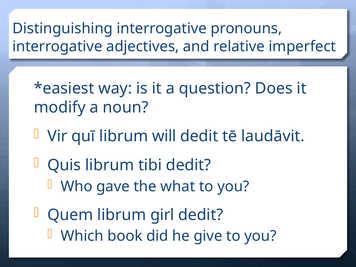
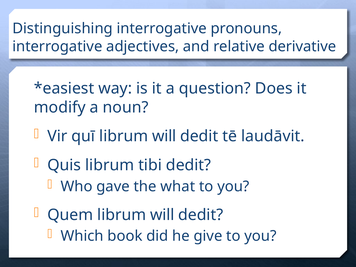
imperfect: imperfect -> derivative (302, 46)
Quem librum girl: girl -> will (162, 215)
